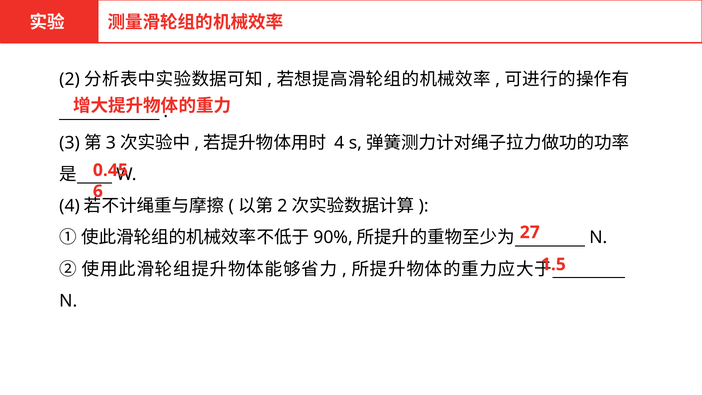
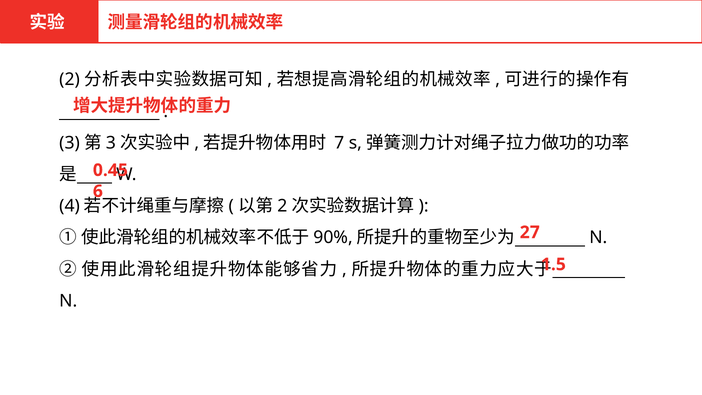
4: 4 -> 7 (339, 143)
